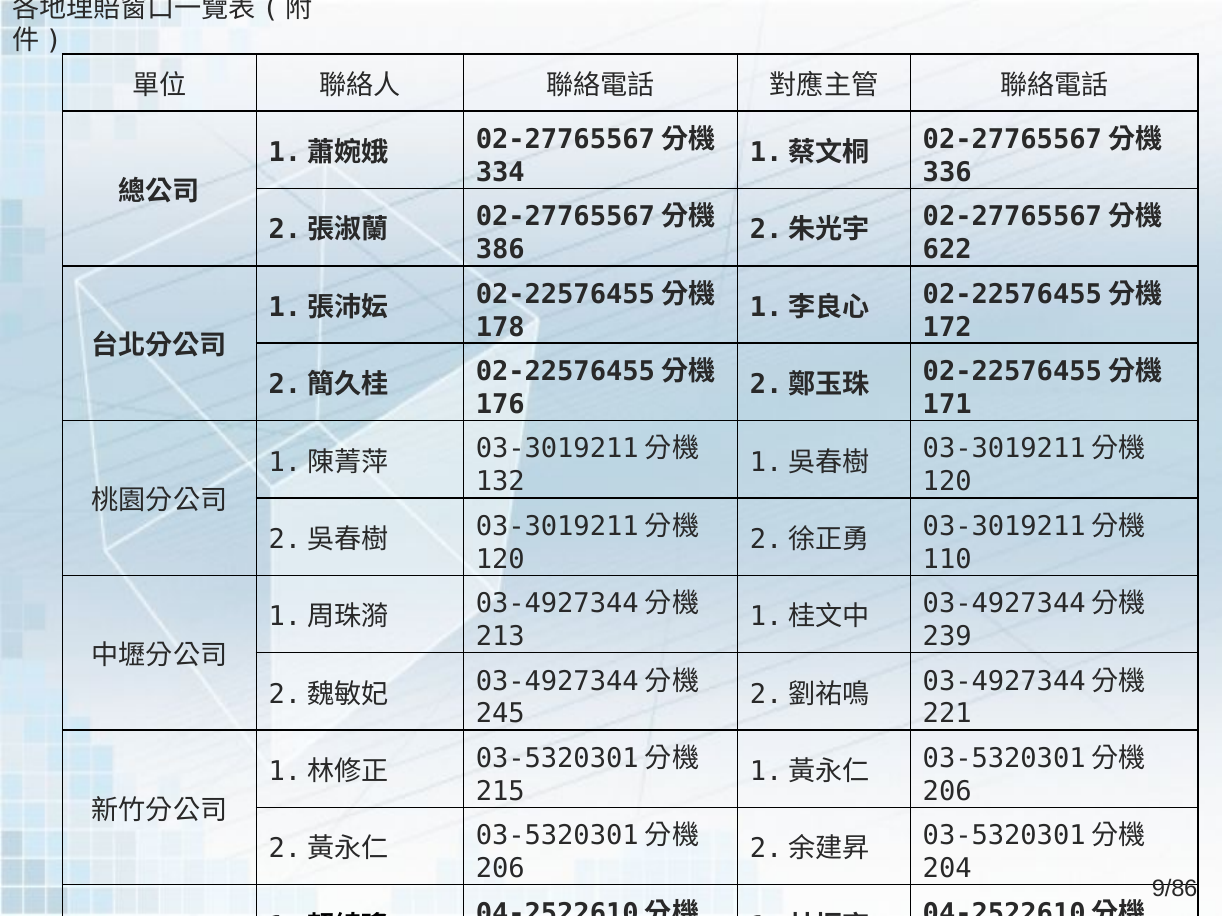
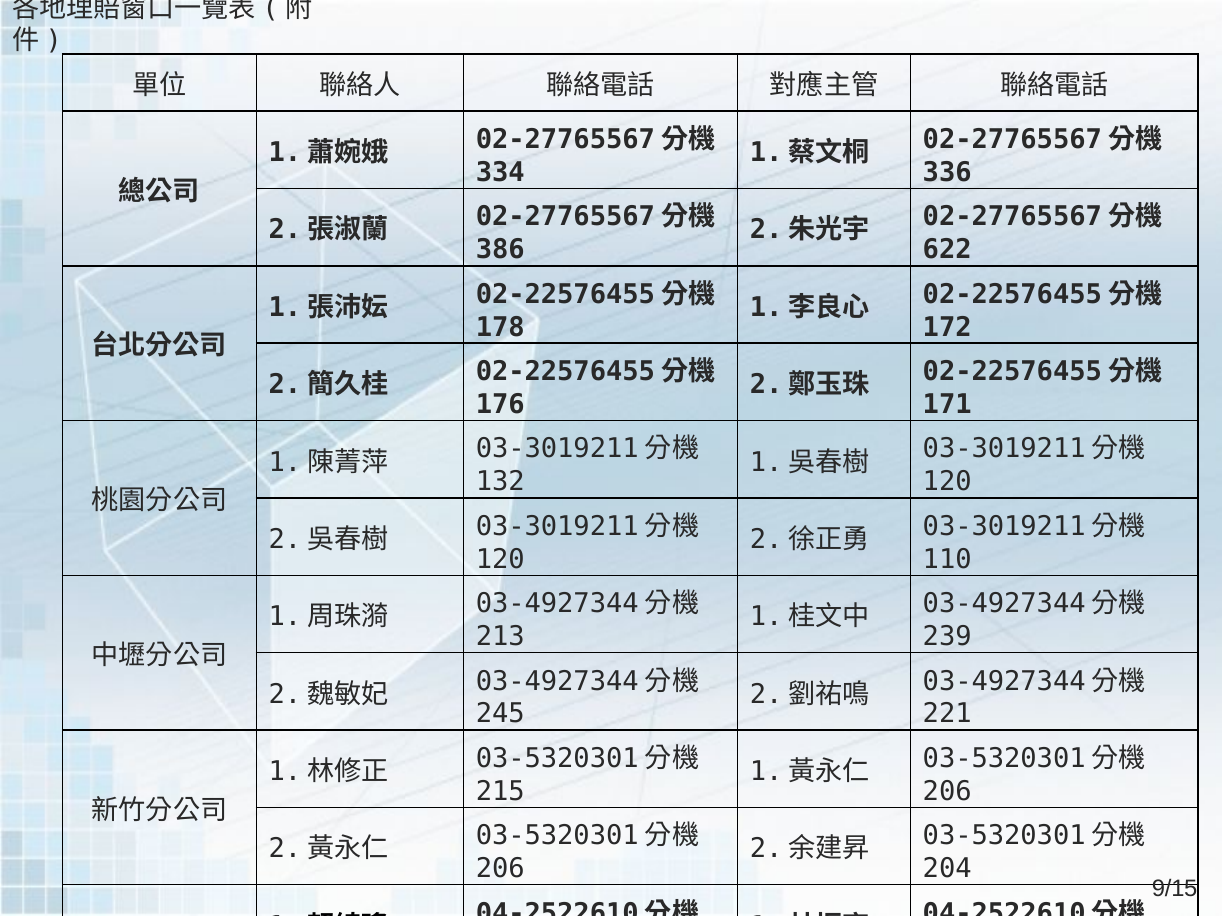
9/86: 9/86 -> 9/15 (1175, 889)
